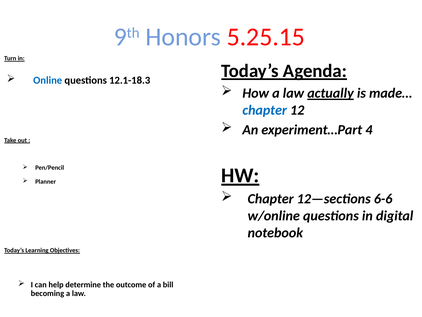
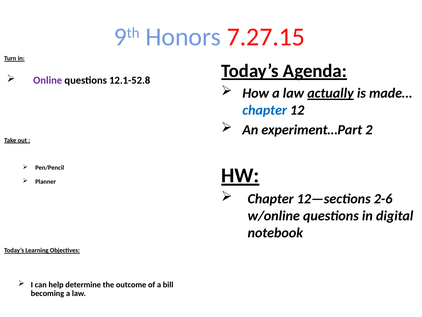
5.25.15: 5.25.15 -> 7.27.15 (266, 37)
Online colour: blue -> purple (48, 80)
12.1-18.3: 12.1-18.3 -> 12.1-52.8 (130, 80)
4: 4 -> 2 (369, 130)
6-6: 6-6 -> 2-6 (383, 199)
